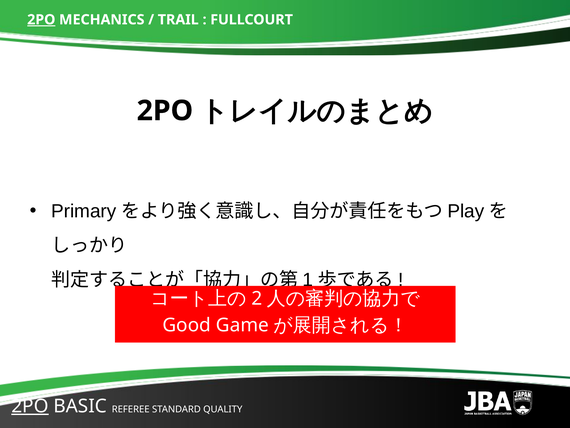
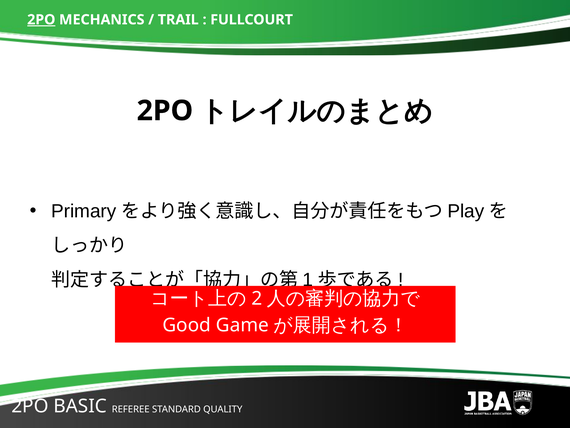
2PO underline: present -> none (30, 406)
